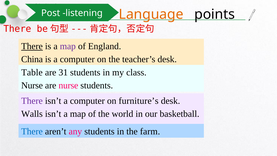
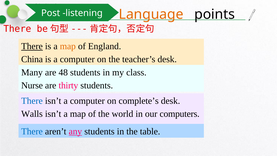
map colour: purple -> orange (68, 46)
Table: Table -> Many (32, 72)
31: 31 -> 48 (63, 72)
are nurse: nurse -> thirty (68, 85)
There colour: purple -> blue (32, 101)
furniture’s: furniture’s -> complete’s (139, 101)
basketball: basketball -> computers (180, 114)
any underline: none -> present (75, 131)
farm: farm -> table (150, 131)
